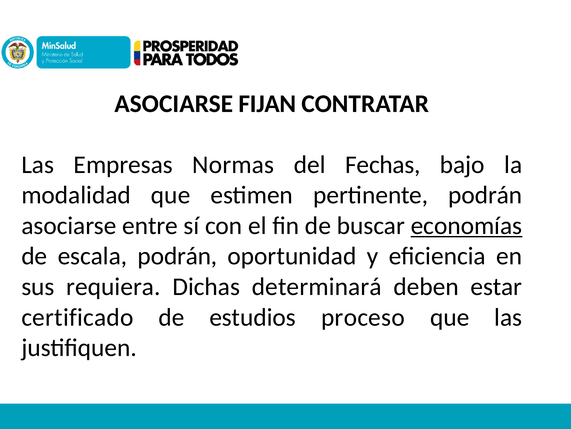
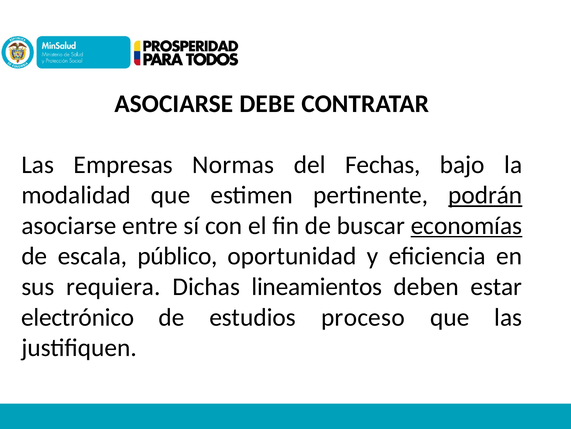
FIJAN: FIJAN -> DEBE (267, 104)
podrán underline: none -> present (485, 195)
escala podrán: podrán -> público (178, 256)
determinará: determinará -> lineamientos (317, 286)
certificado: certificado -> electrónico (78, 317)
